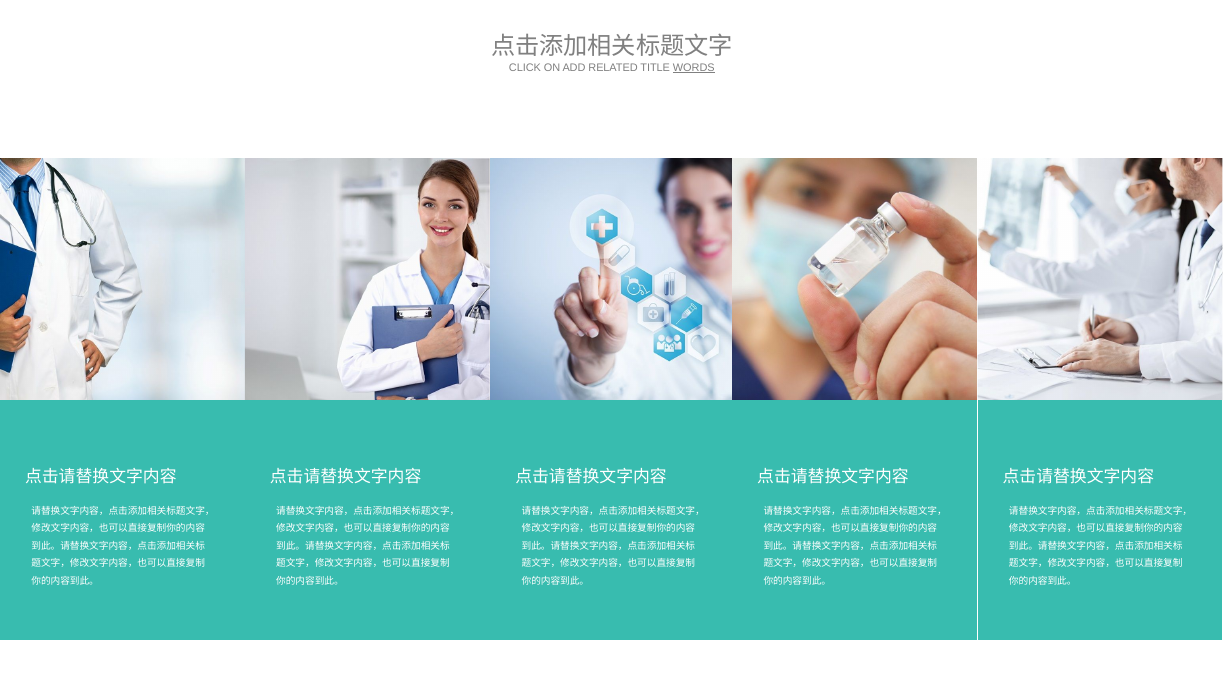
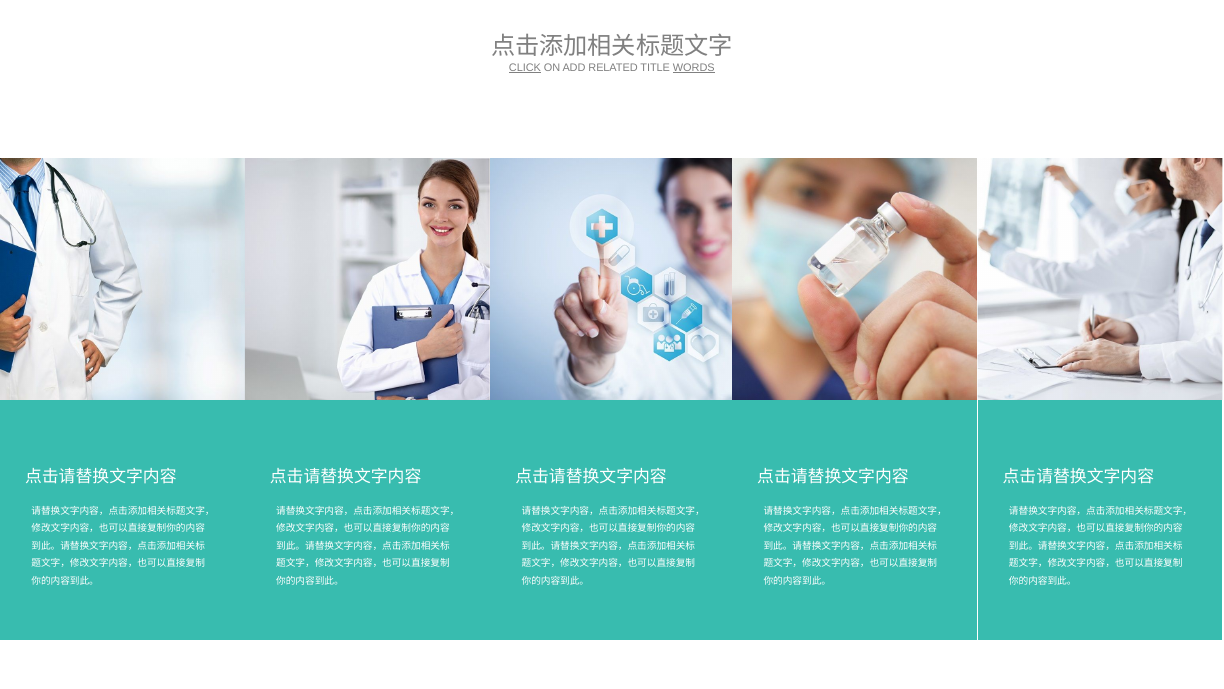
CLICK underline: none -> present (525, 68)
